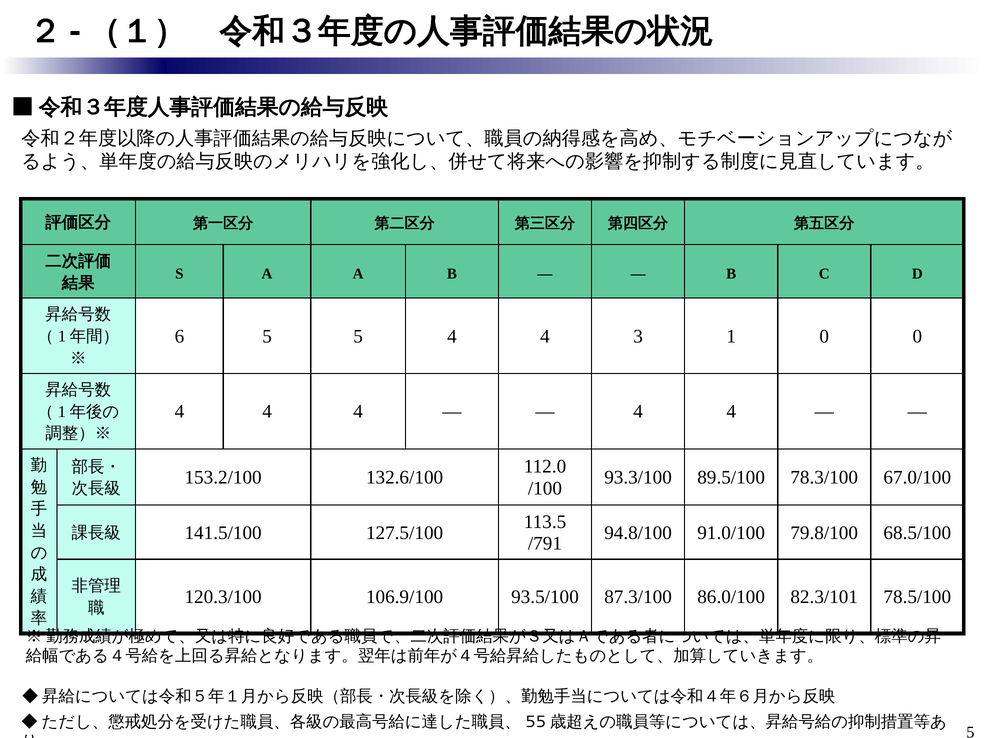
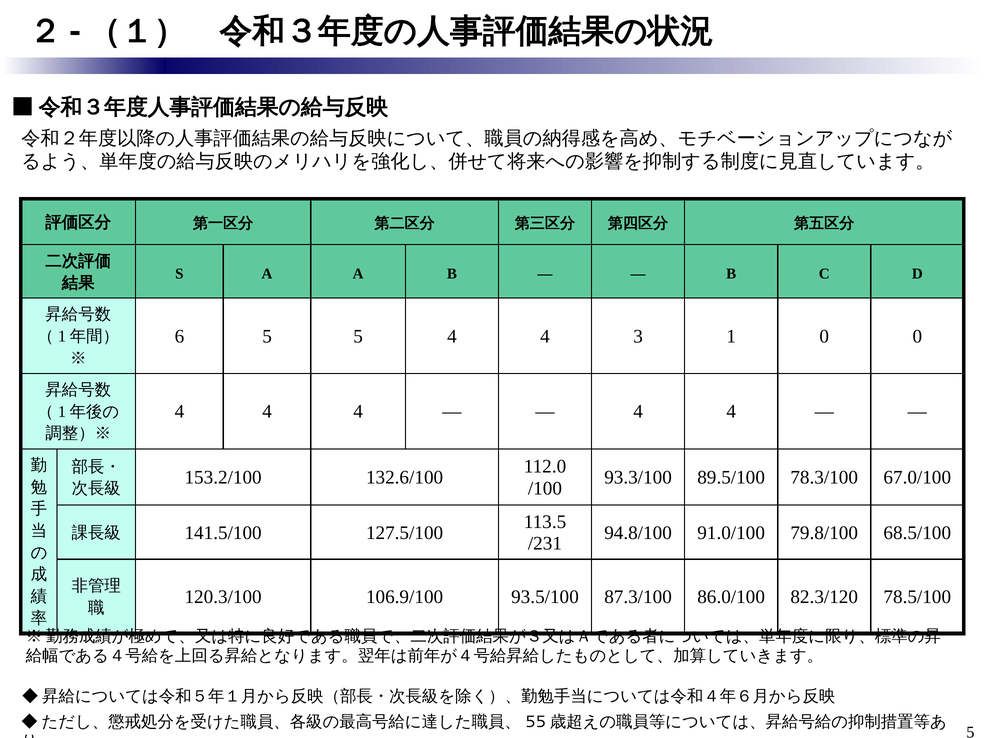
/791: /791 -> /231 (545, 544)
82.3/101: 82.3/101 -> 82.3/120 (824, 598)
